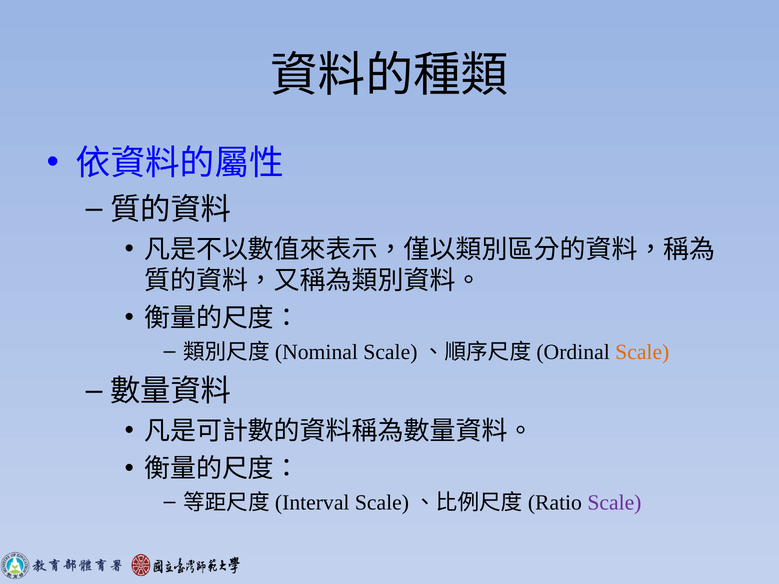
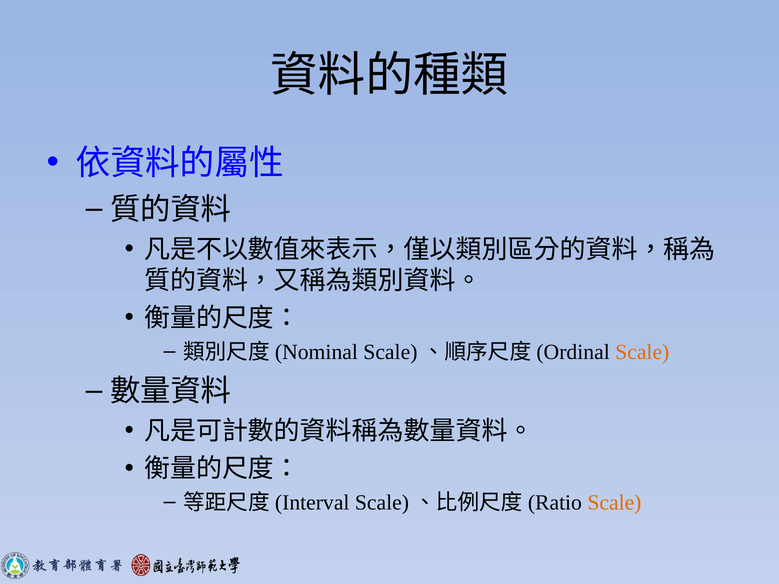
Scale colour: purple -> orange (614, 503)
